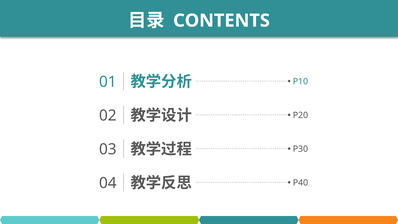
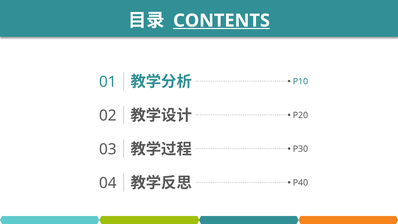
CONTENTS underline: none -> present (222, 21)
